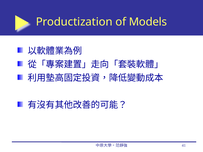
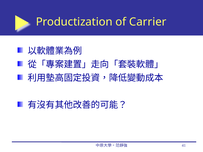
Models: Models -> Carrier (148, 22)
